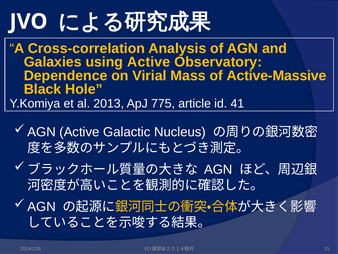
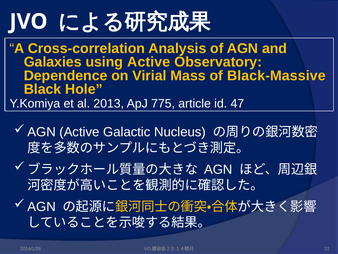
Active-Massive: Active-Massive -> Black-Massive (276, 75)
41: 41 -> 47 (237, 103)
